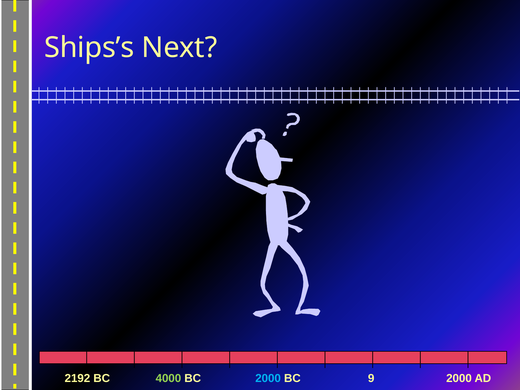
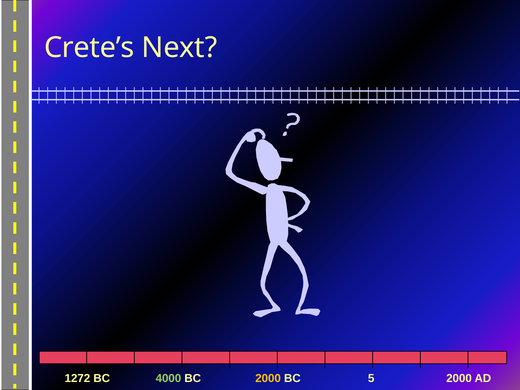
Ships’s: Ships’s -> Crete’s (89, 48)
2192: 2192 -> 1272 (77, 378)
2000 colour: light blue -> yellow (268, 378)
9: 9 -> 5 (371, 378)
